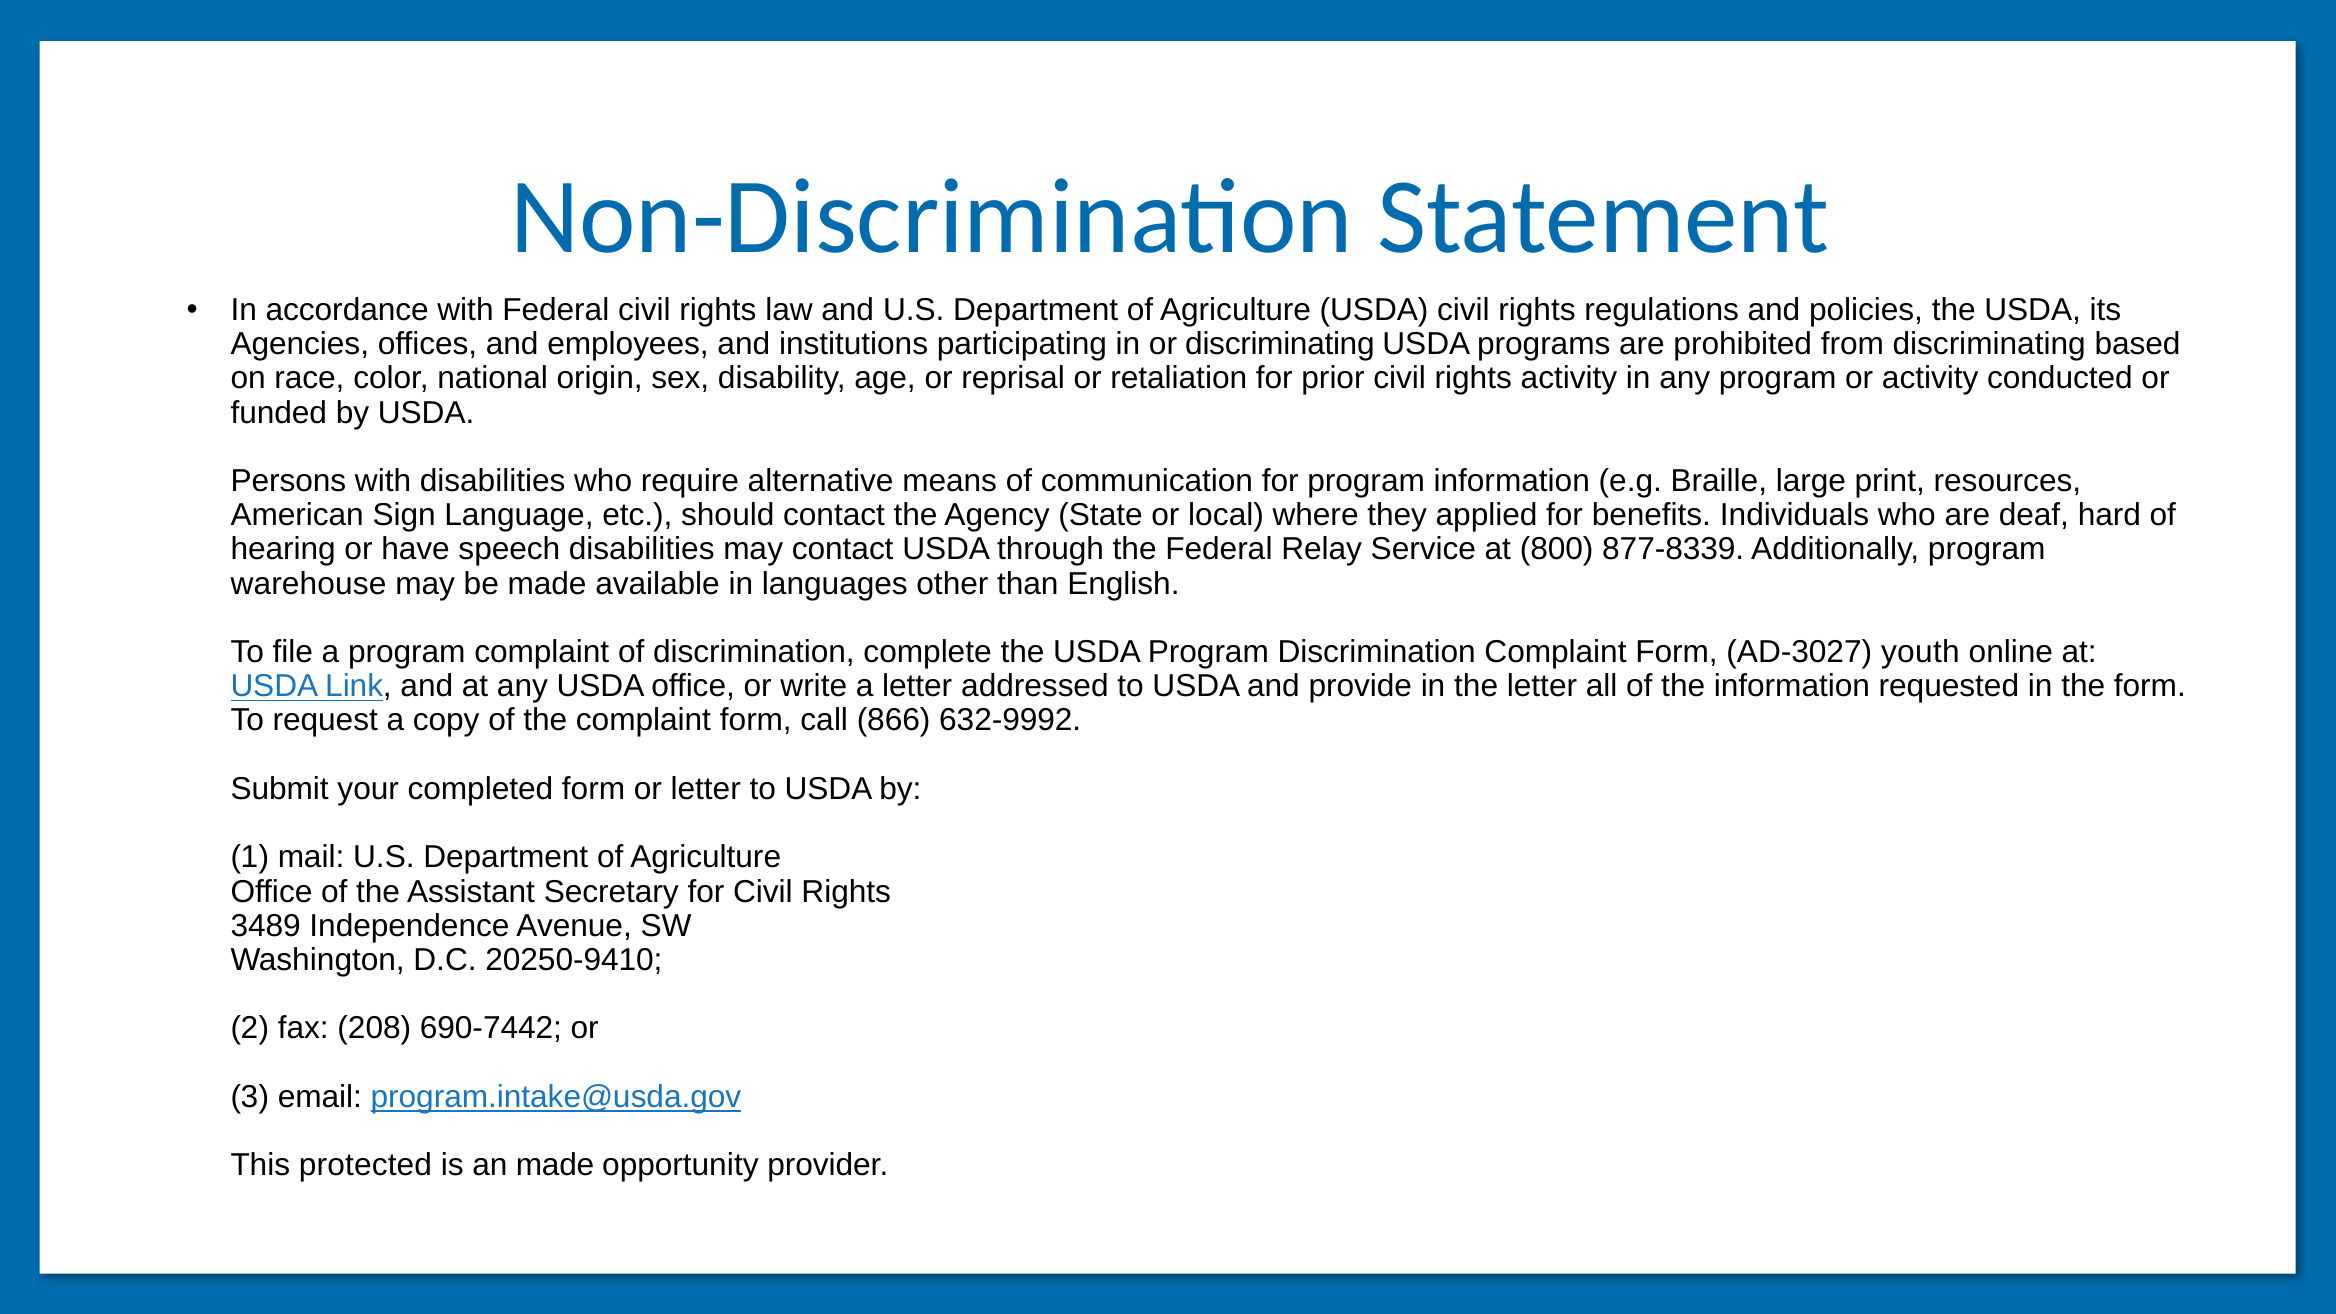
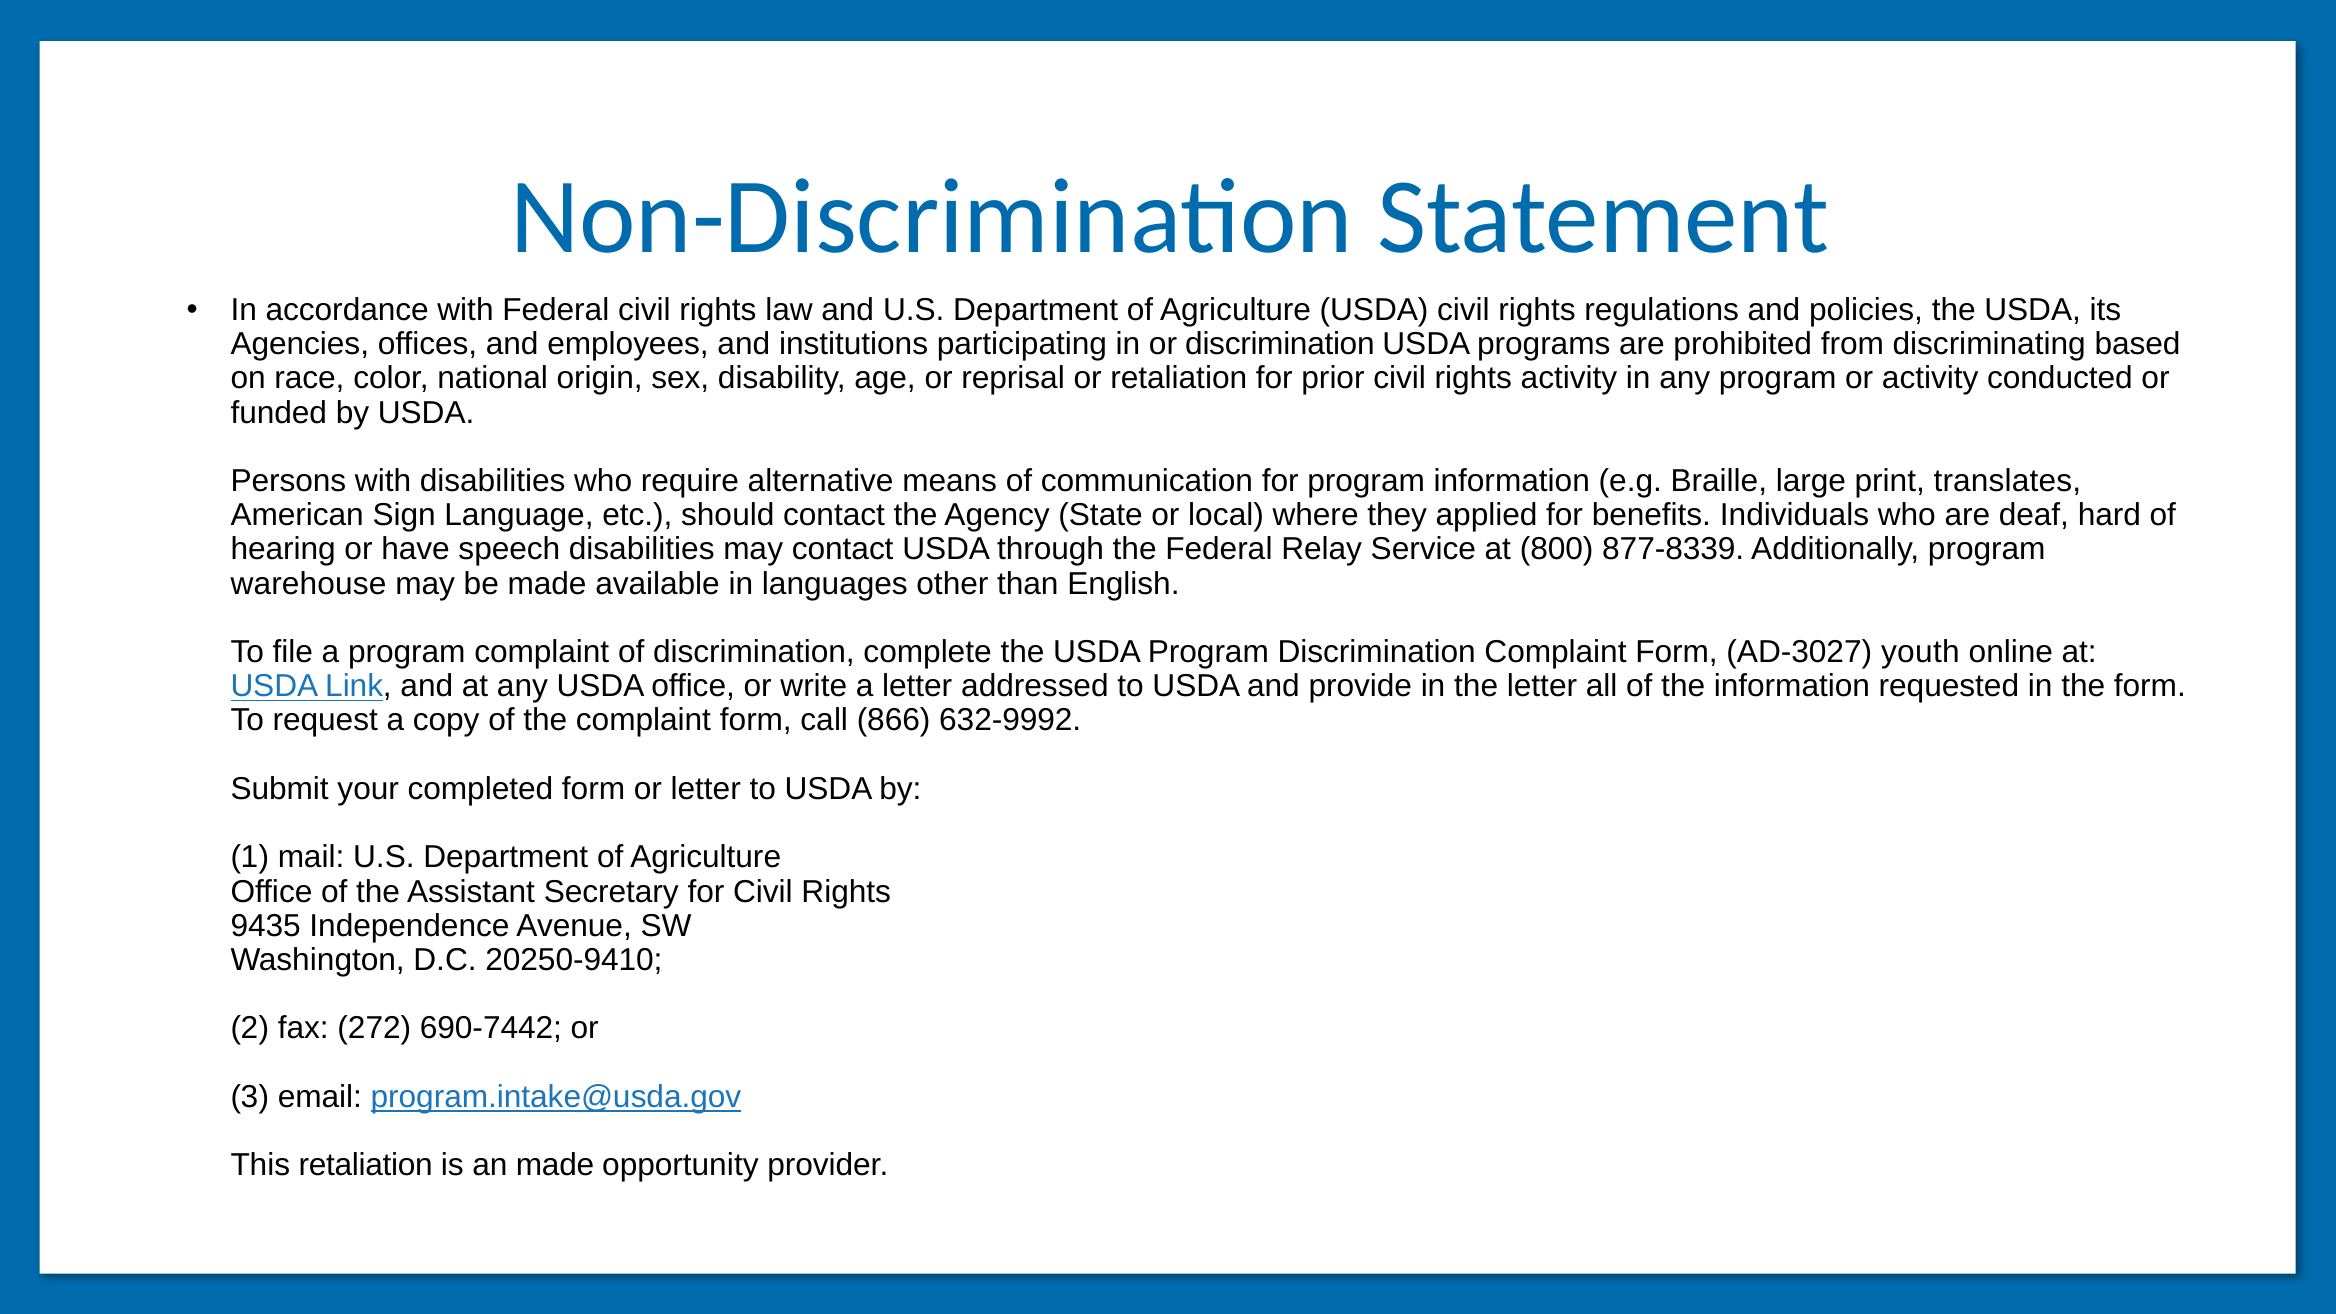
or discriminating: discriminating -> discrimination (1280, 344)
resources: resources -> translates (2007, 481)
3489: 3489 -> 9435 (266, 926)
208: 208 -> 272 (374, 1028)
This protected: protected -> retaliation (366, 1165)
